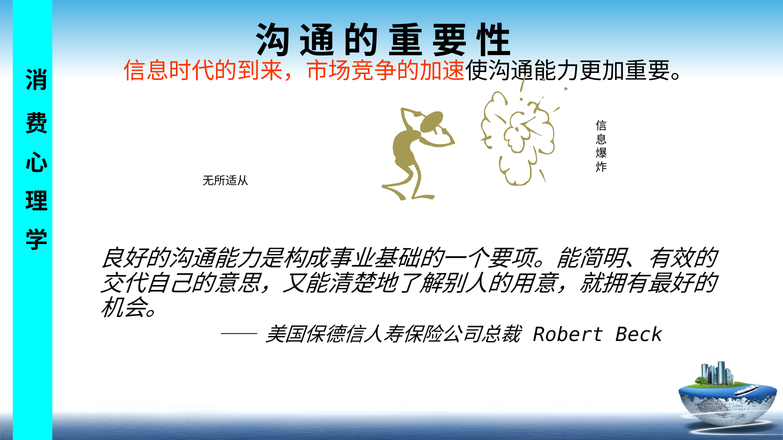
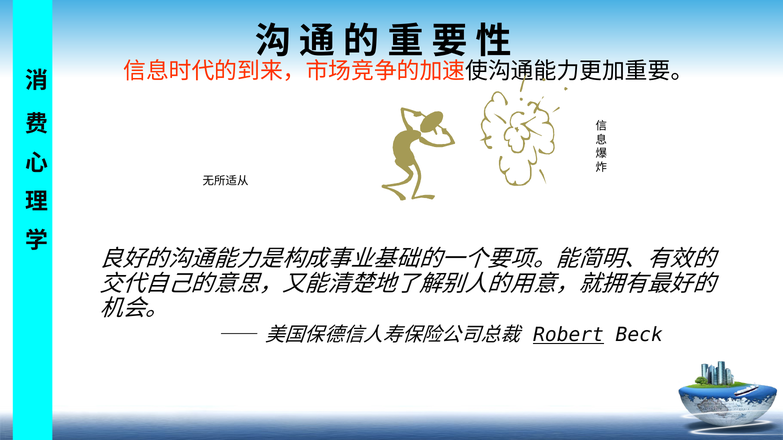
Robert underline: none -> present (569, 335)
